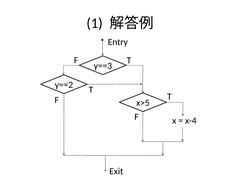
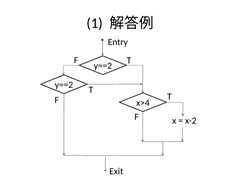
y==3: y==3 -> y==2 (103, 66)
x>5: x>5 -> x>4 (143, 103)
x-4: x-4 -> x-2 (191, 121)
